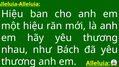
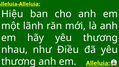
một hiệu: hiệu -> lãnh (33, 26)
Bách: Bách -> Điều (68, 50)
